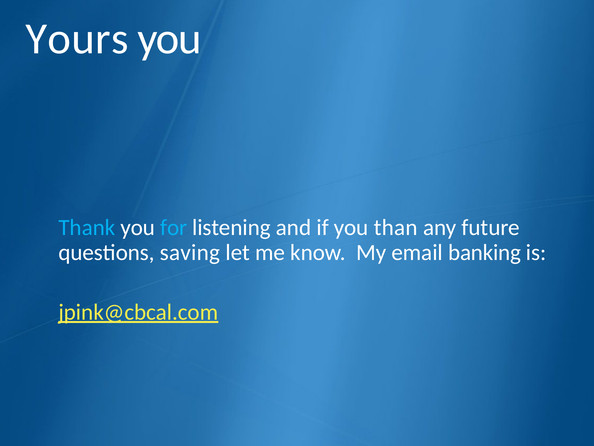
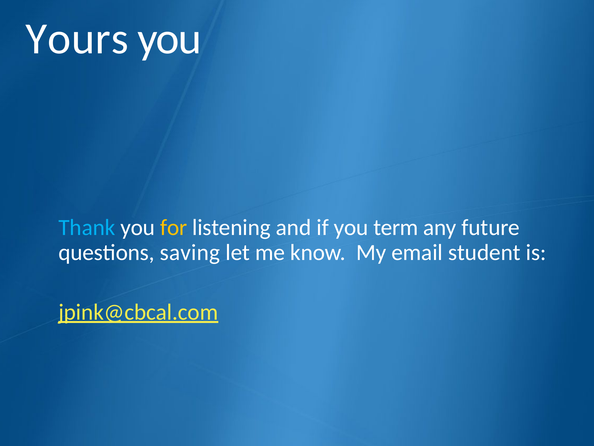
for colour: light blue -> yellow (174, 227)
than: than -> term (396, 227)
banking: banking -> student (484, 252)
